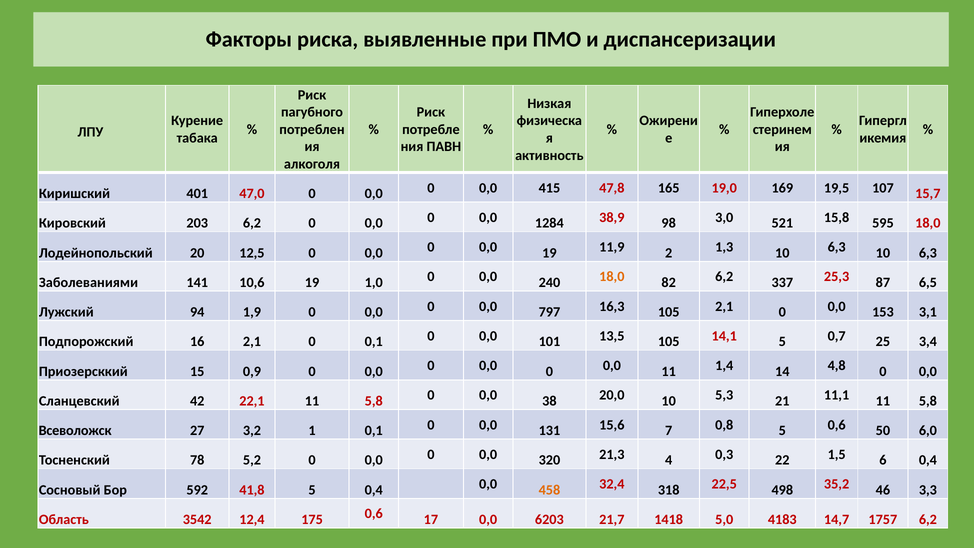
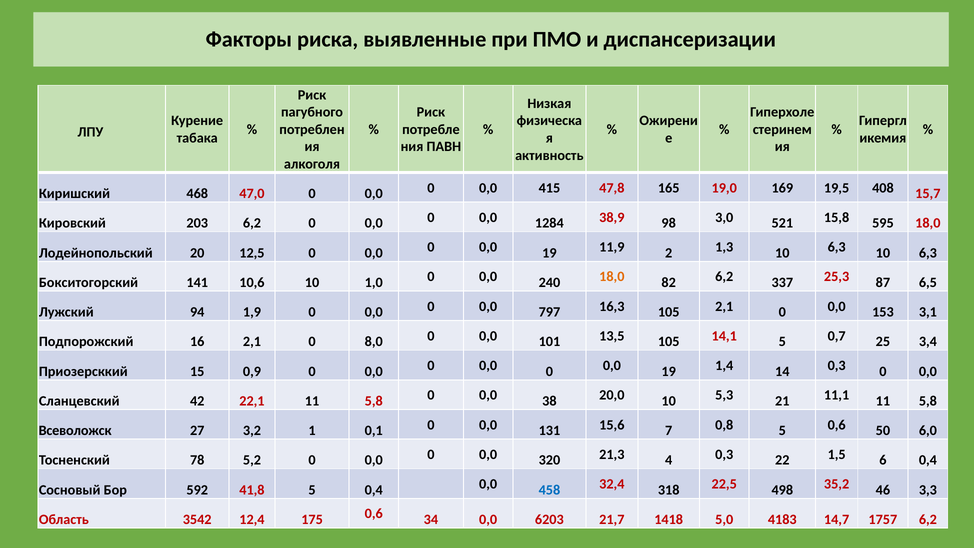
401: 401 -> 468 (197, 194)
107: 107 -> 408 (883, 188)
Заболеваниями: Заболеваниями -> Бокситогорский (89, 282)
10,6 19: 19 -> 10 (312, 282)
0 0,1: 0,1 -> 8,0 (374, 342)
11: 11 -> 19 (669, 371)
14 4,8: 4,8 -> 0,3 (837, 366)
458 colour: orange -> blue (549, 490)
17: 17 -> 34 (431, 519)
